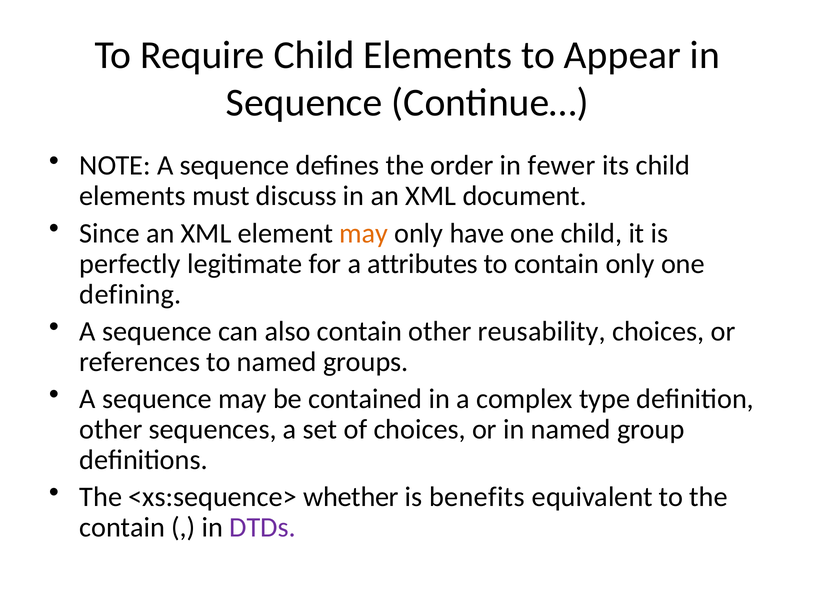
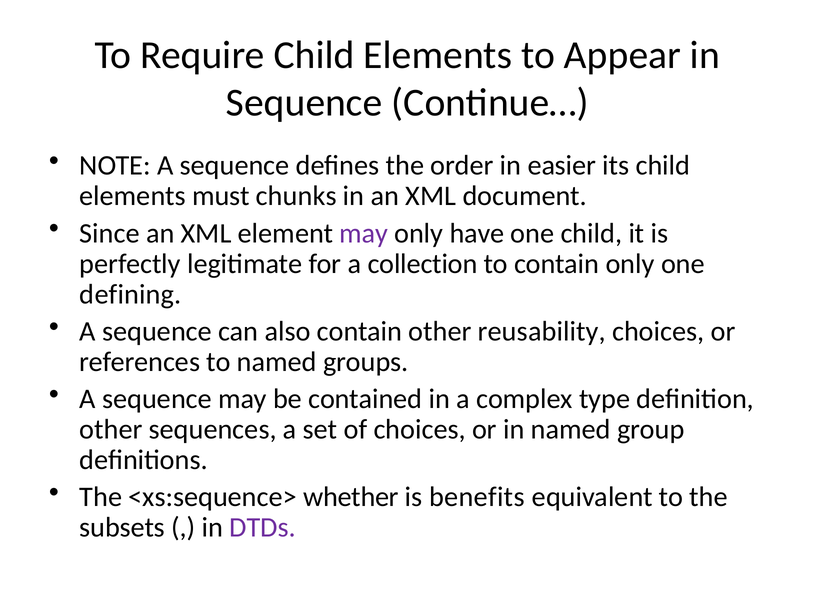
fewer: fewer -> easier (562, 166)
discuss: discuss -> chunks (296, 196)
may colour: orange -> purple (364, 233)
attributes: attributes -> collection (423, 264)
contain: contain -> subsets (122, 528)
